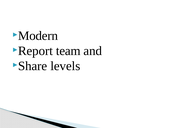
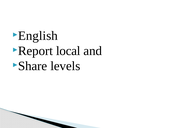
Modern: Modern -> English (38, 36)
team: team -> local (68, 51)
